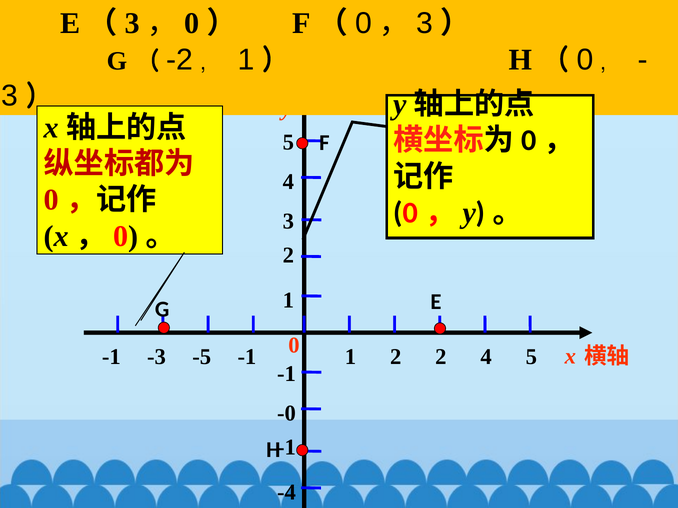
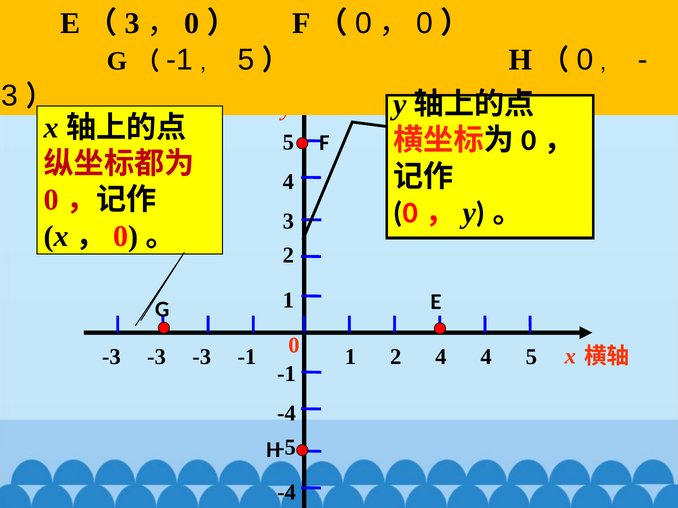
3: 3 -> 0 (425, 24)
-2: -2 -> -1 (179, 60)
1: 1 -> 5 (246, 60)
-1: -1 -> -3 (111, 357)
-5: -5 -> -3 (202, 357)
2 2: 2 -> 4 (441, 357)
-0: -0 -> -4 (286, 414)
-1: -1 -> -5 (286, 447)
